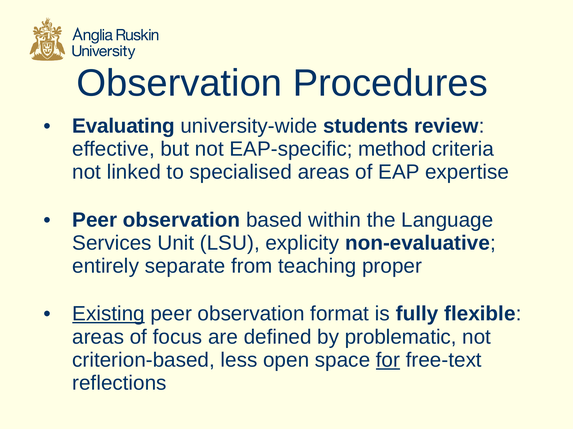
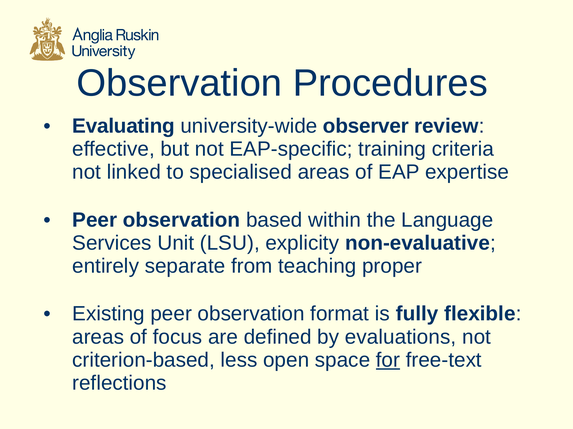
students: students -> observer (366, 126)
method: method -> training (392, 149)
Existing underline: present -> none (109, 314)
problematic: problematic -> evaluations (401, 338)
